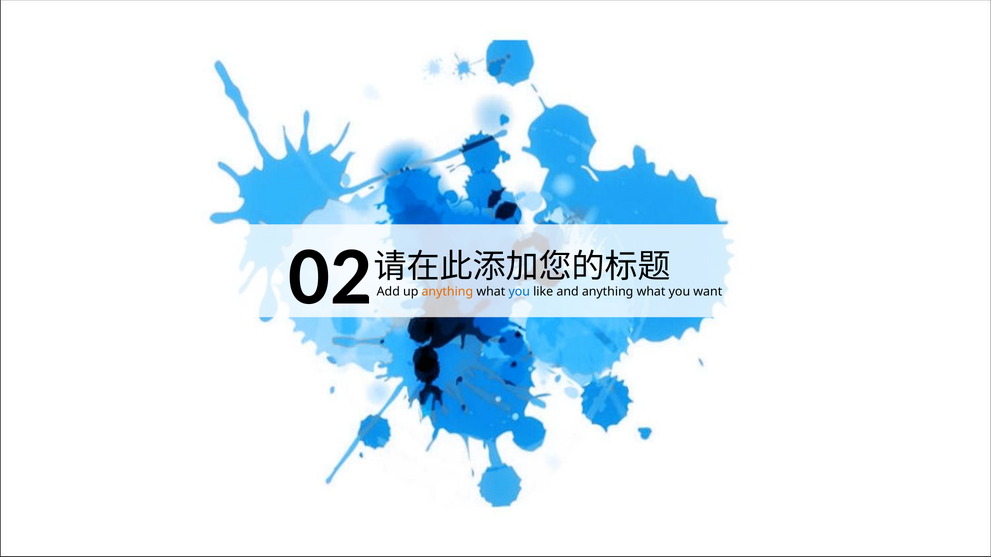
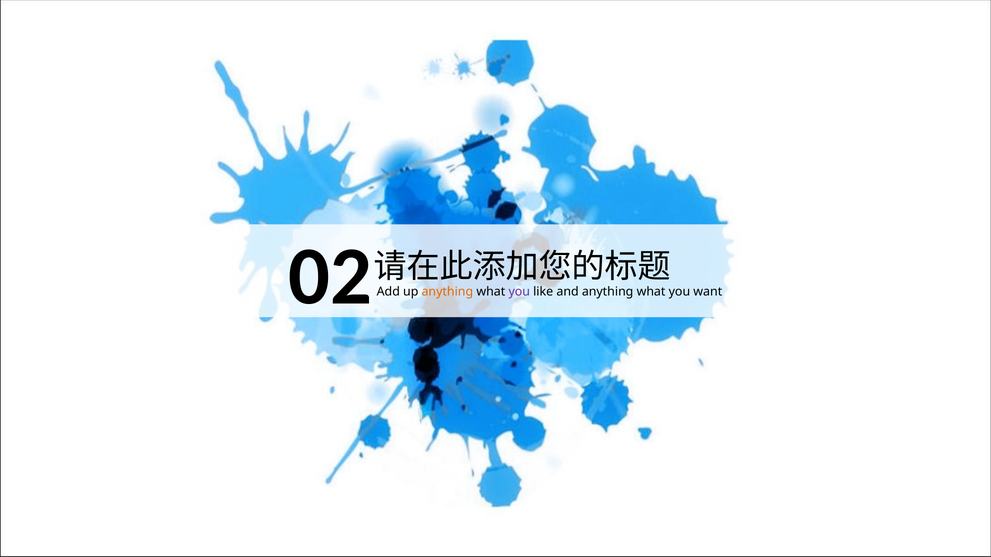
you colour: blue -> purple (519, 292)
